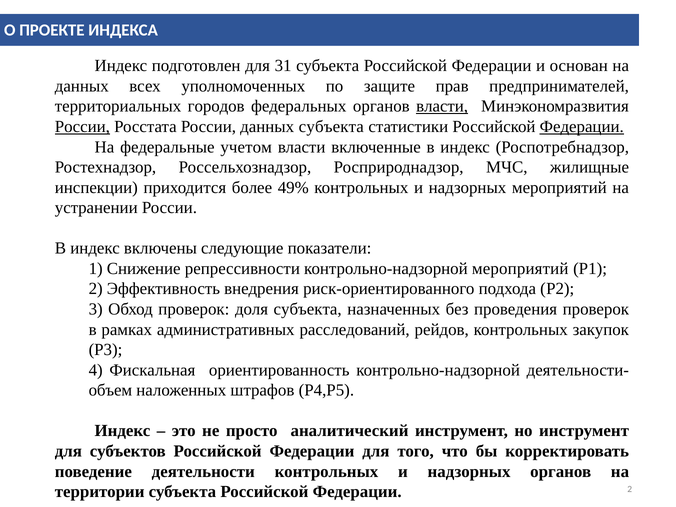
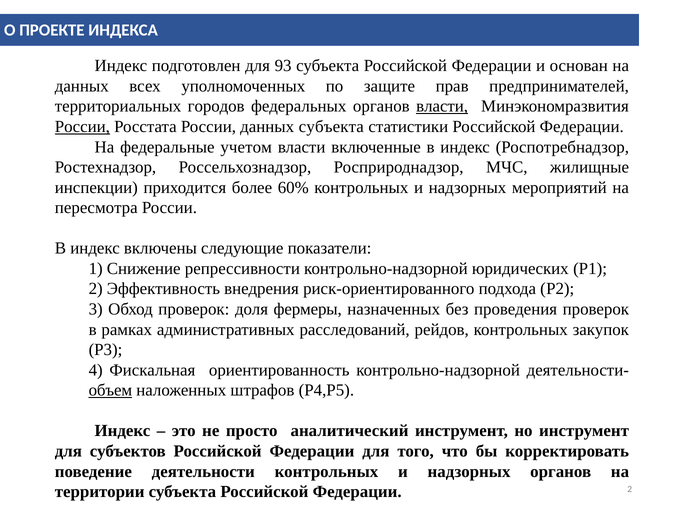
31: 31 -> 93 (283, 66)
Федерации underline: present -> none (582, 127)
49%: 49% -> 60% (293, 188)
устранении: устранении -> пересмотра (96, 208)
контрольно-надзорной мероприятий: мероприятий -> юридических (520, 269)
доля субъекта: субъекта -> фермеры (308, 309)
объем underline: none -> present (110, 390)
